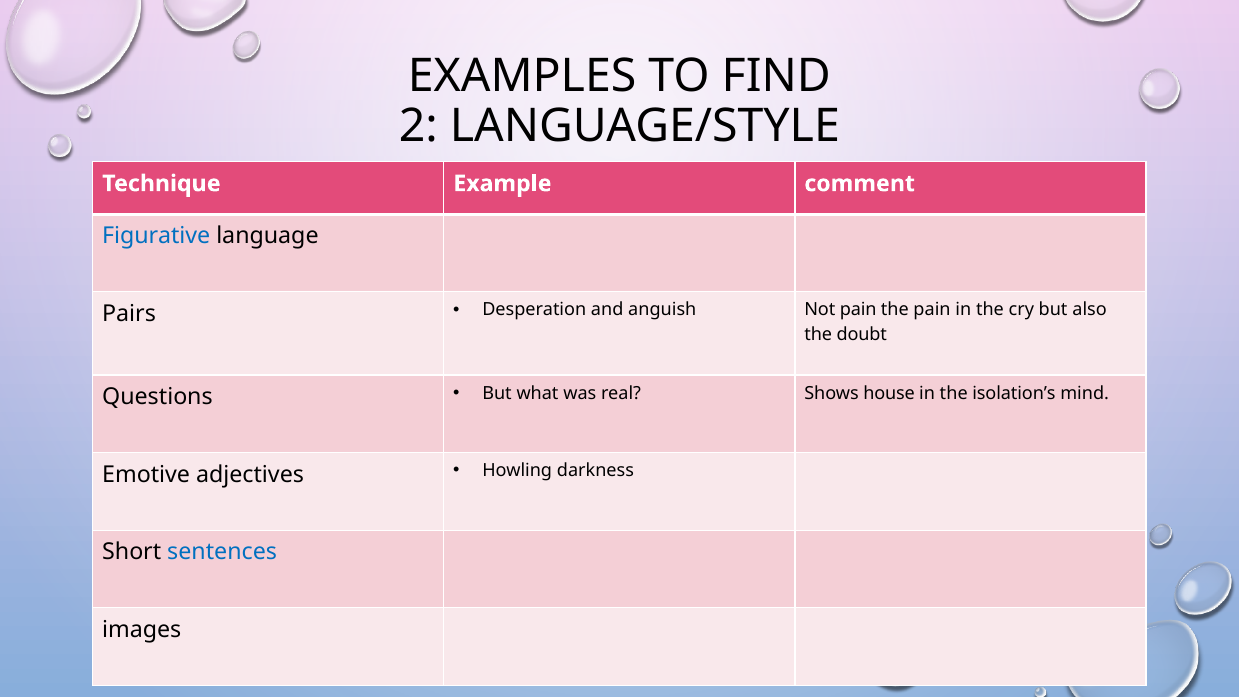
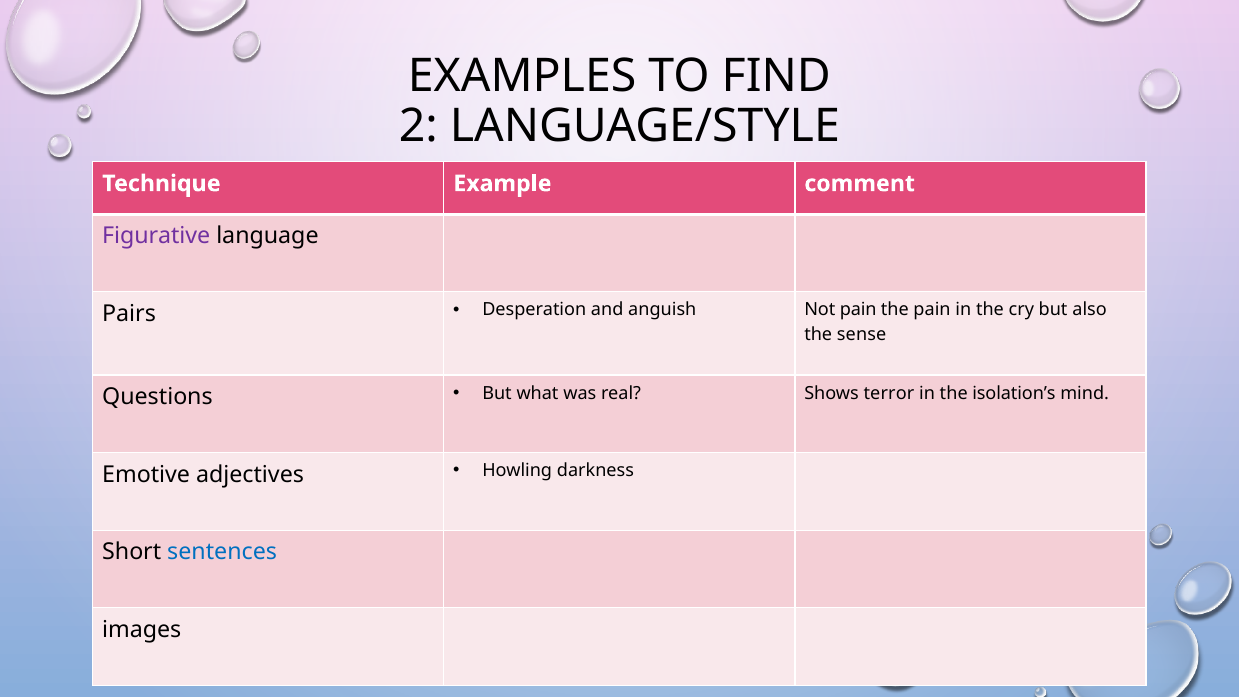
Figurative colour: blue -> purple (156, 236)
doubt: doubt -> sense (862, 334)
house: house -> terror (889, 393)
